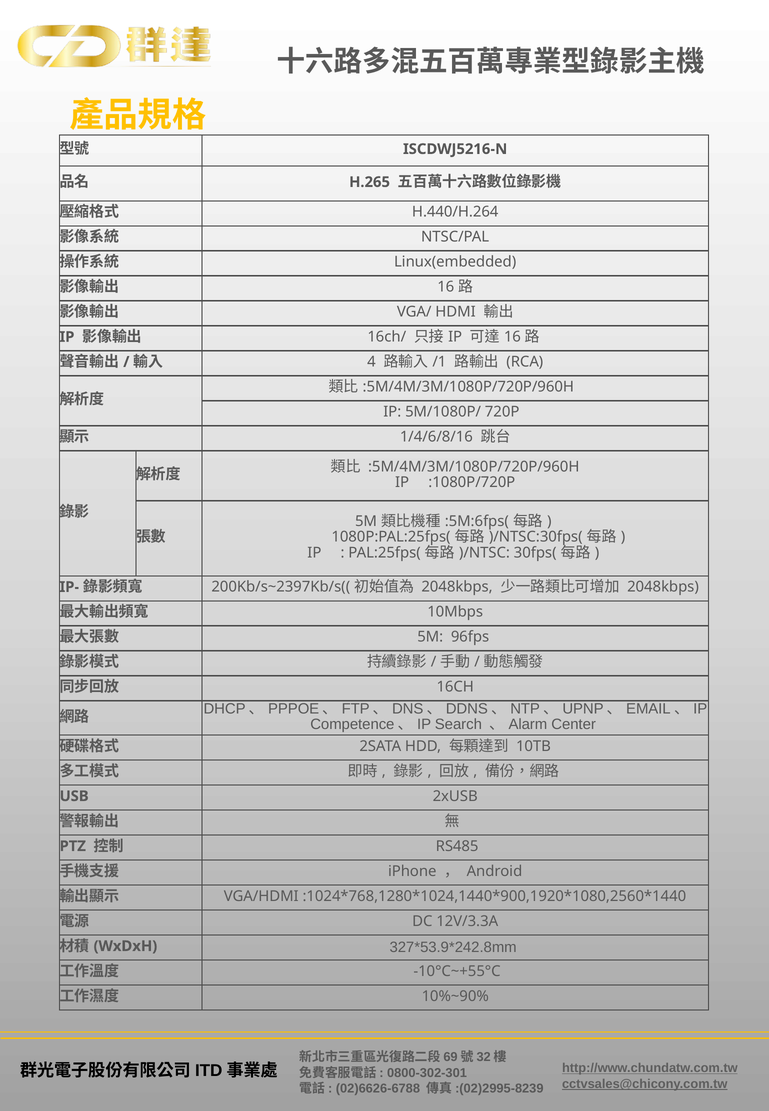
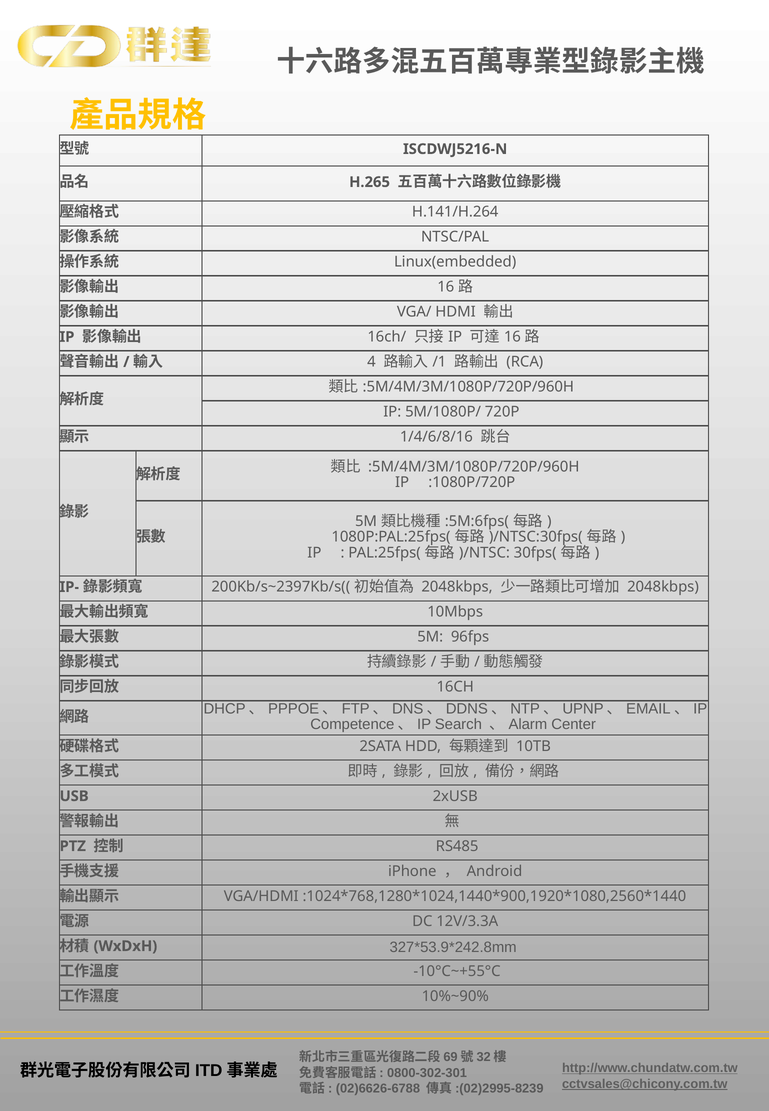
H.440/H.264: H.440/H.264 -> H.141/H.264 (455, 212)
